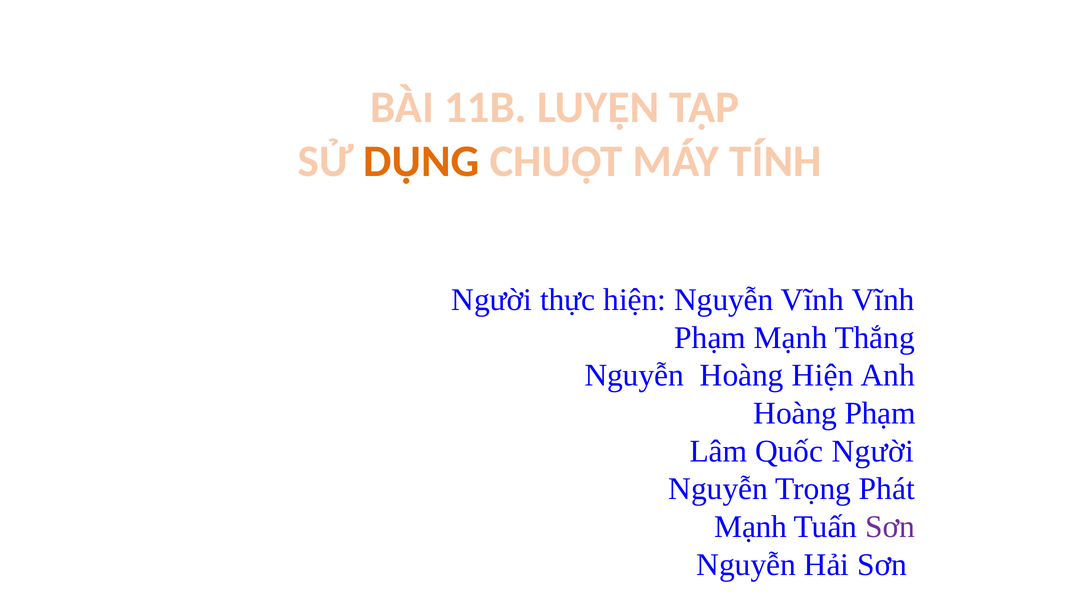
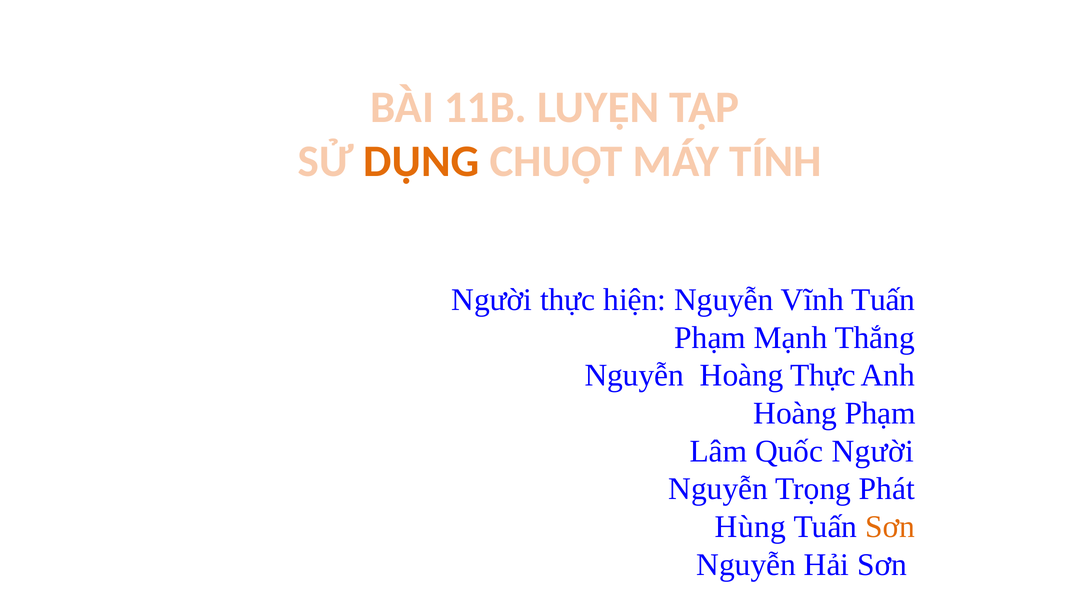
Vĩnh Vĩnh: Vĩnh -> Tuấn (883, 300)
Hoàng Hiện: Hiện -> Thực (823, 376)
Mạnh: Mạnh -> Hùng (750, 527)
Sơn colour: purple -> orange (890, 527)
